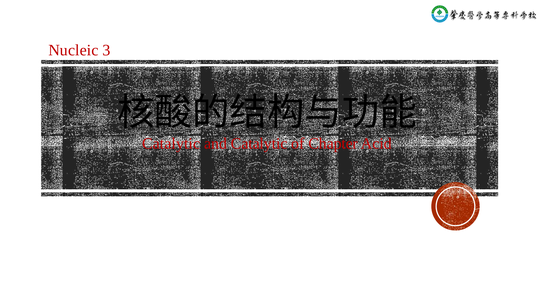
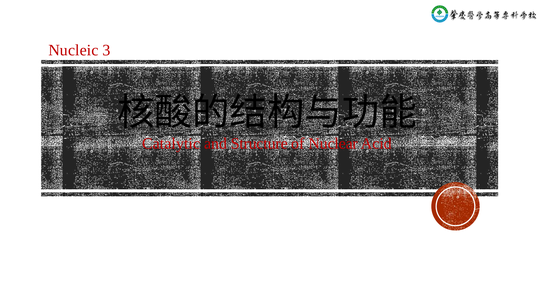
and Catalytic: Catalytic -> Structure (259, 143)
Chapter: Chapter -> Nuclear (333, 143)
